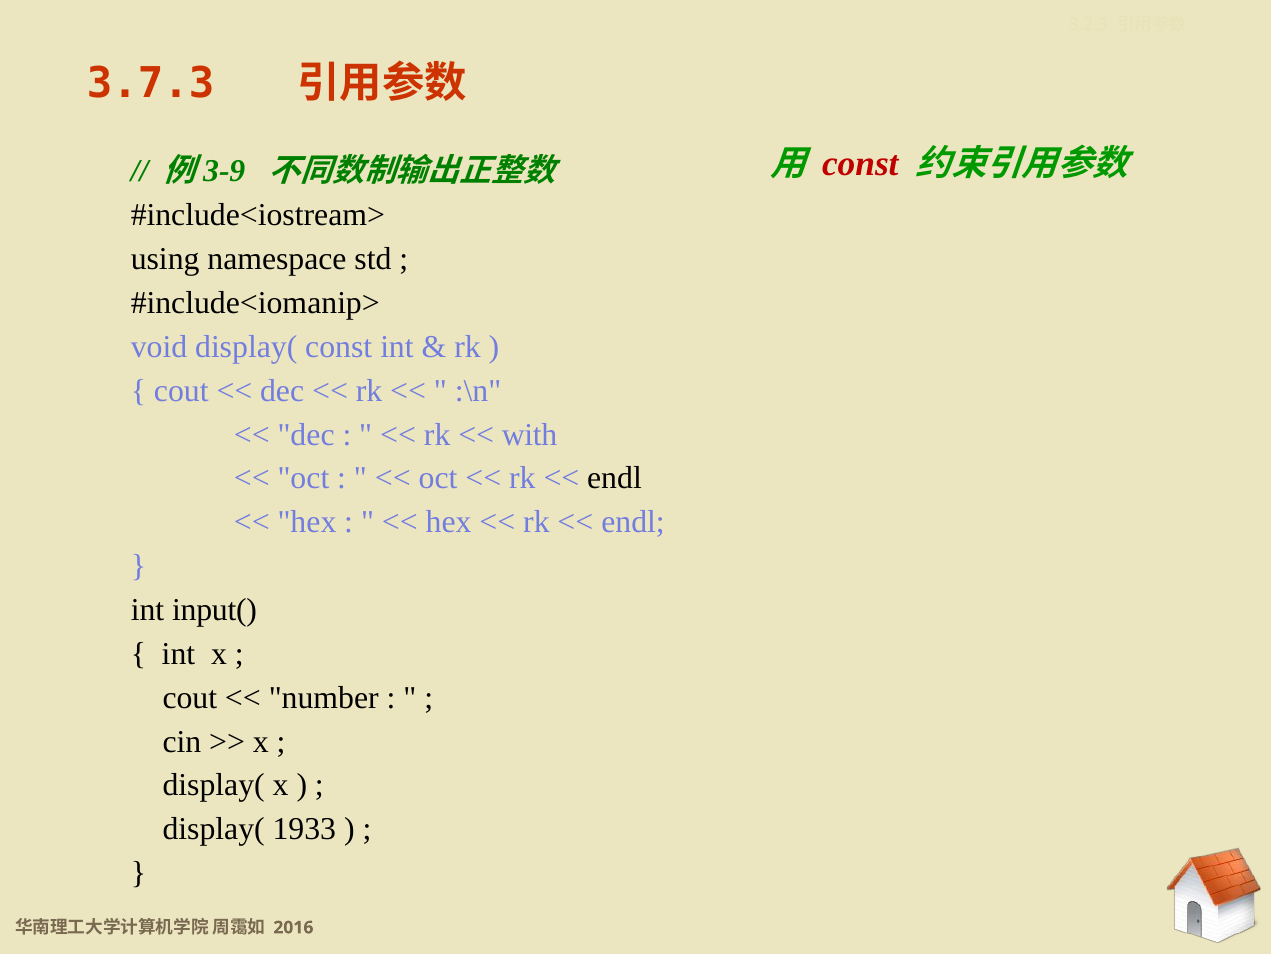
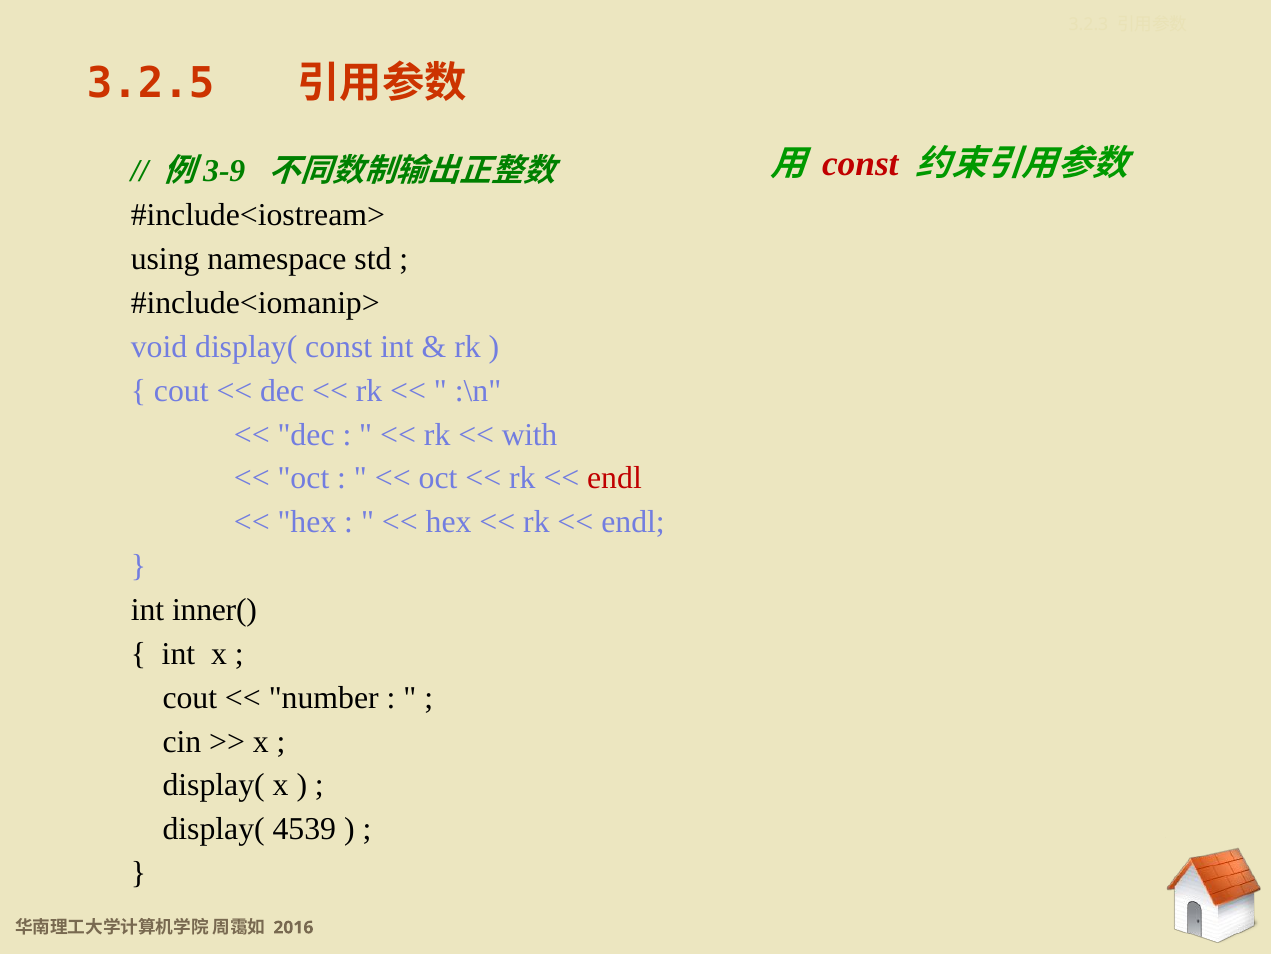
3.7.3: 3.7.3 -> 3.2.5 (151, 83)
endl colour: black -> red (614, 478)
input(: input( -> inner( (215, 610)
1933: 1933 -> 4539 (304, 829)
